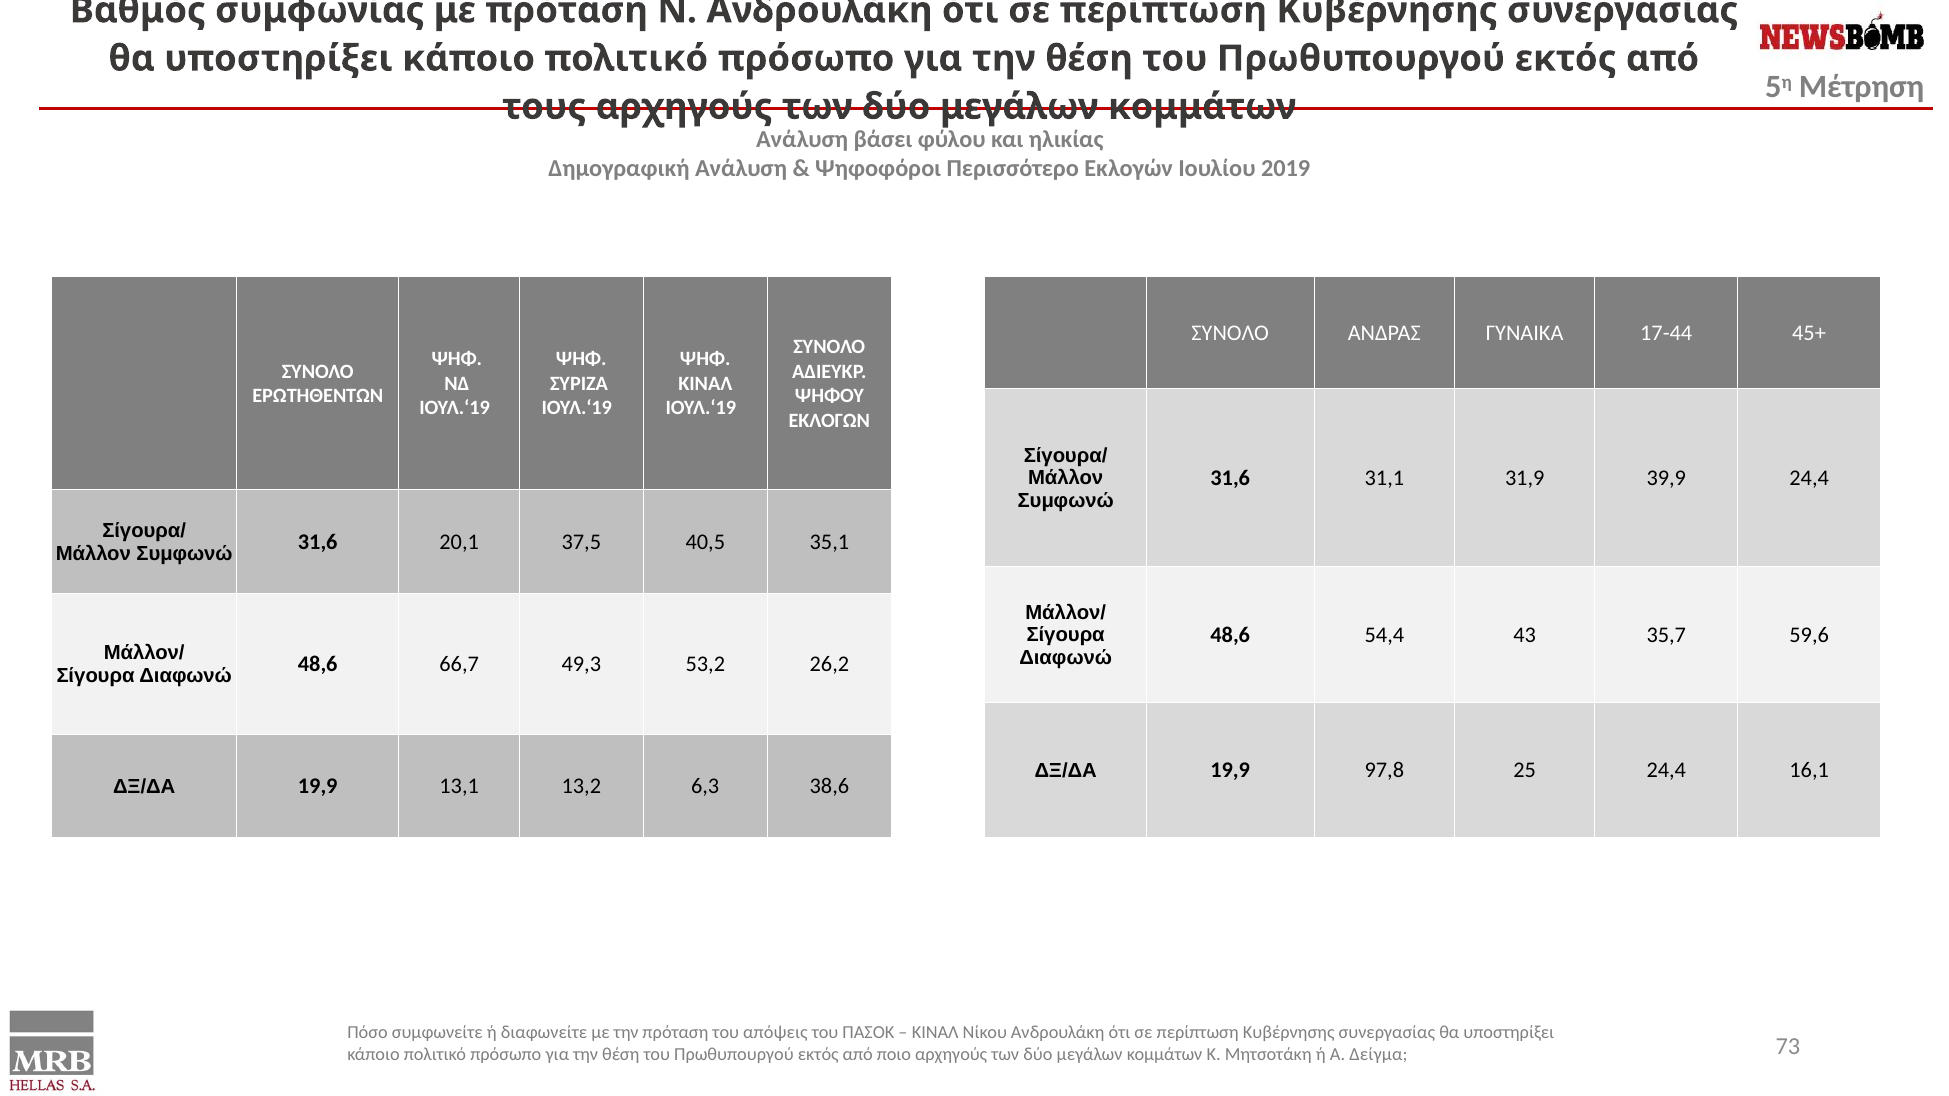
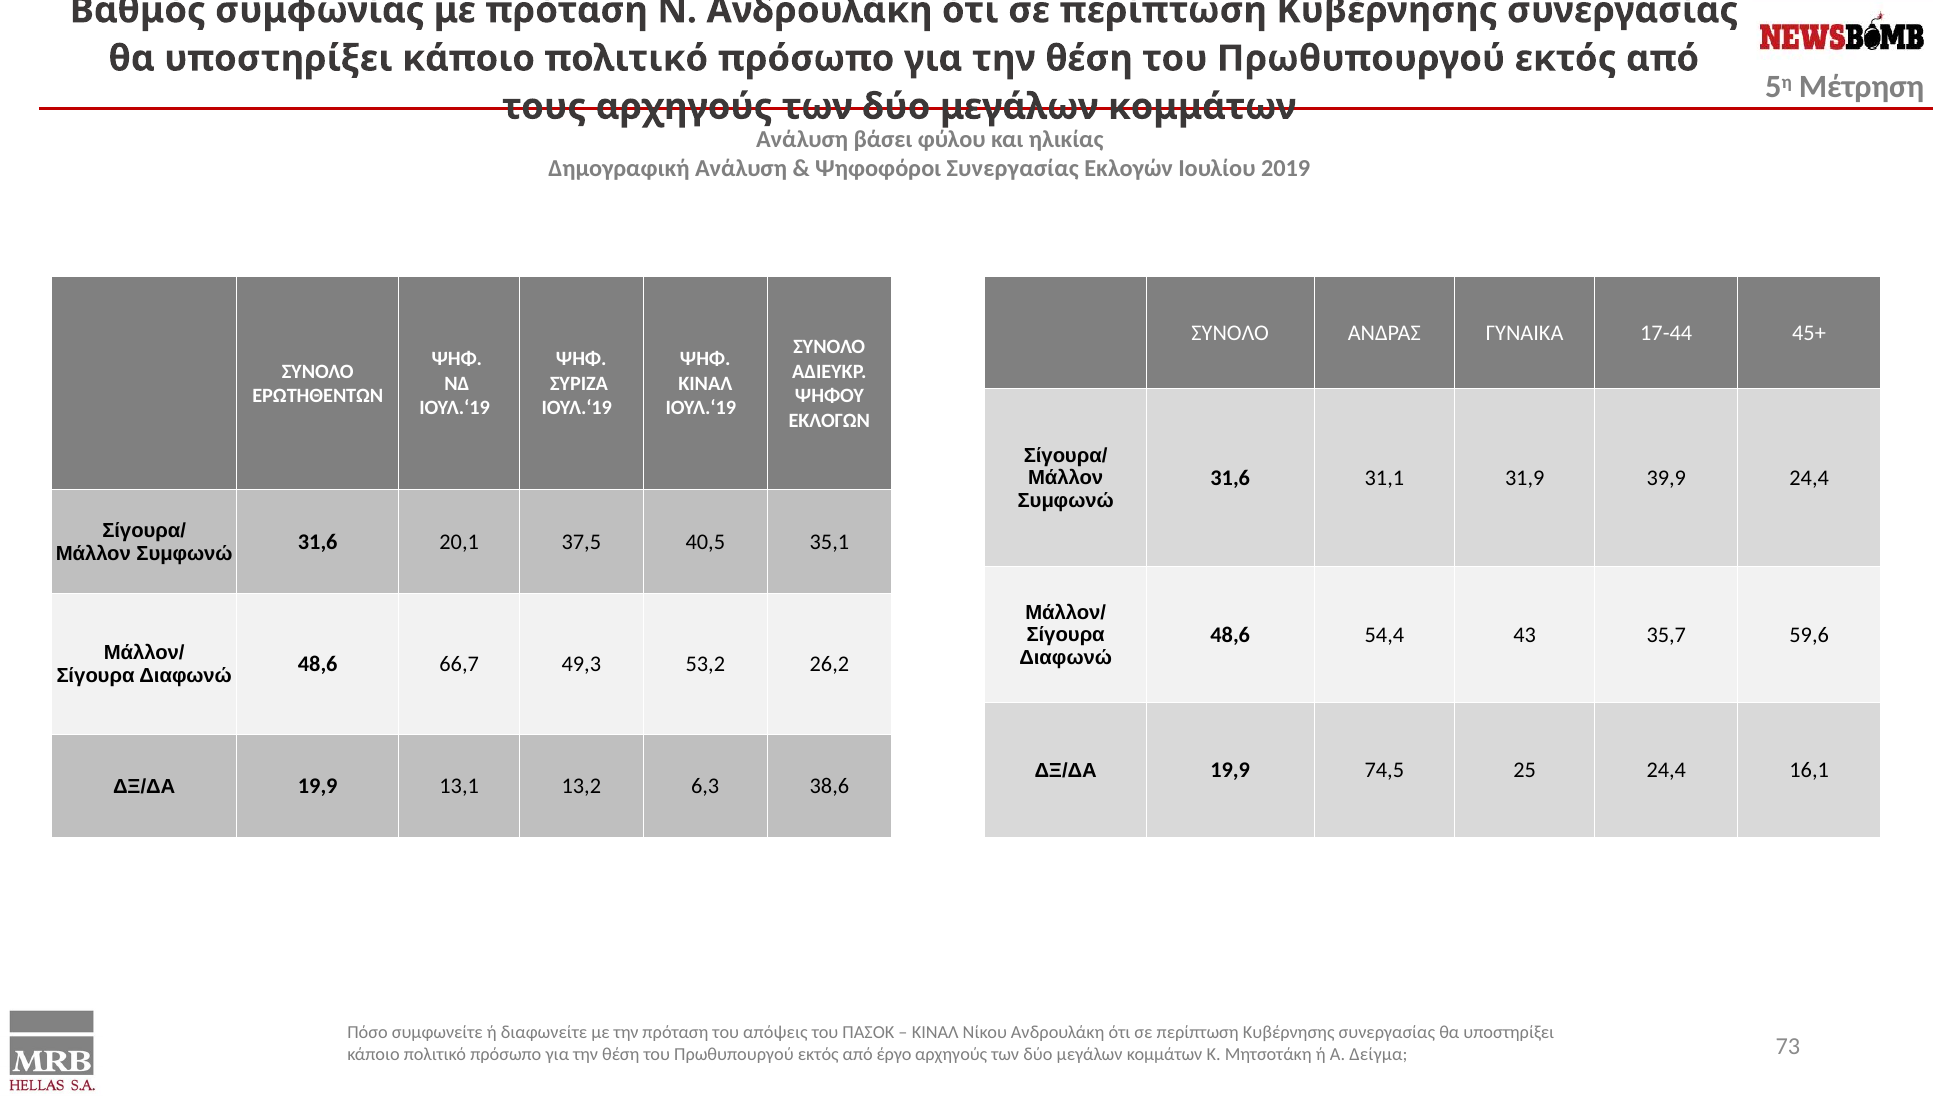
Ψηφοφόροι Περισσότερο: Περισσότερο -> Συνεργασίας (1013, 169)
97,8: 97,8 -> 74,5 (1384, 771)
ποιο: ποιο -> έργο (894, 1055)
